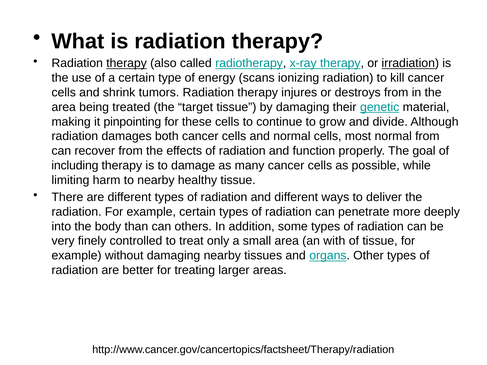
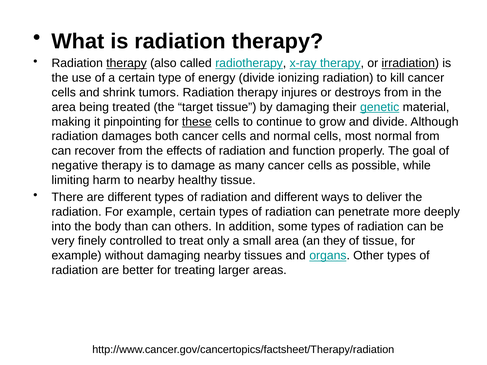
energy scans: scans -> divide (257, 78)
these underline: none -> present (197, 122)
including: including -> negative (75, 166)
with: with -> they (334, 241)
